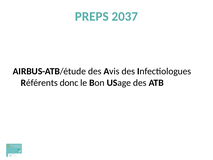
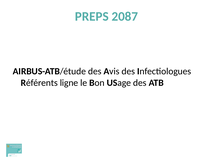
2037: 2037 -> 2087 (125, 16)
donc: donc -> ligne (69, 83)
